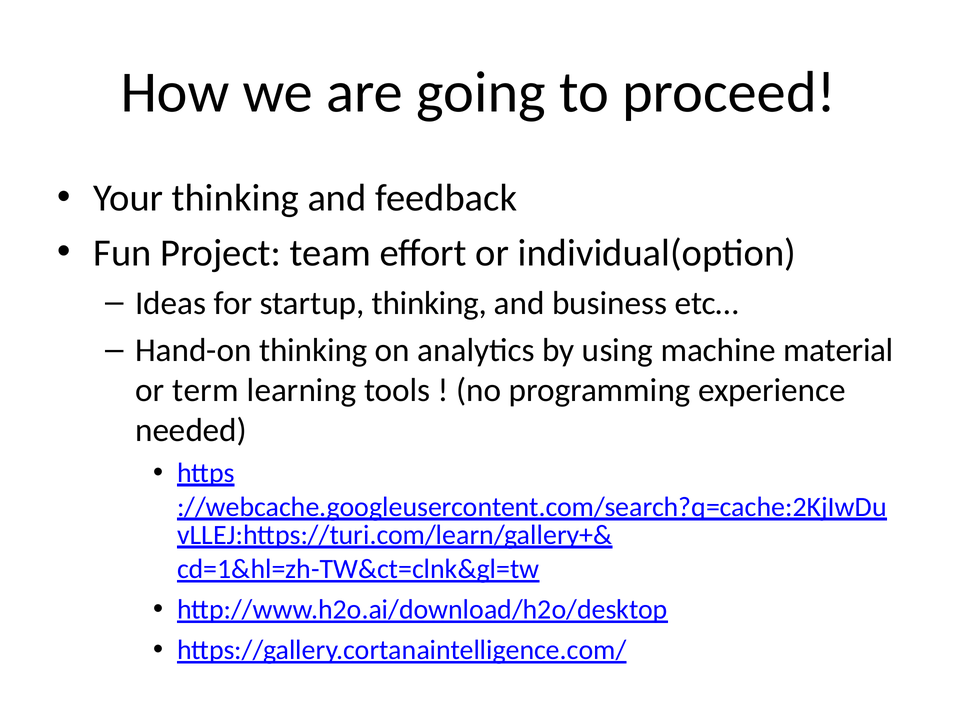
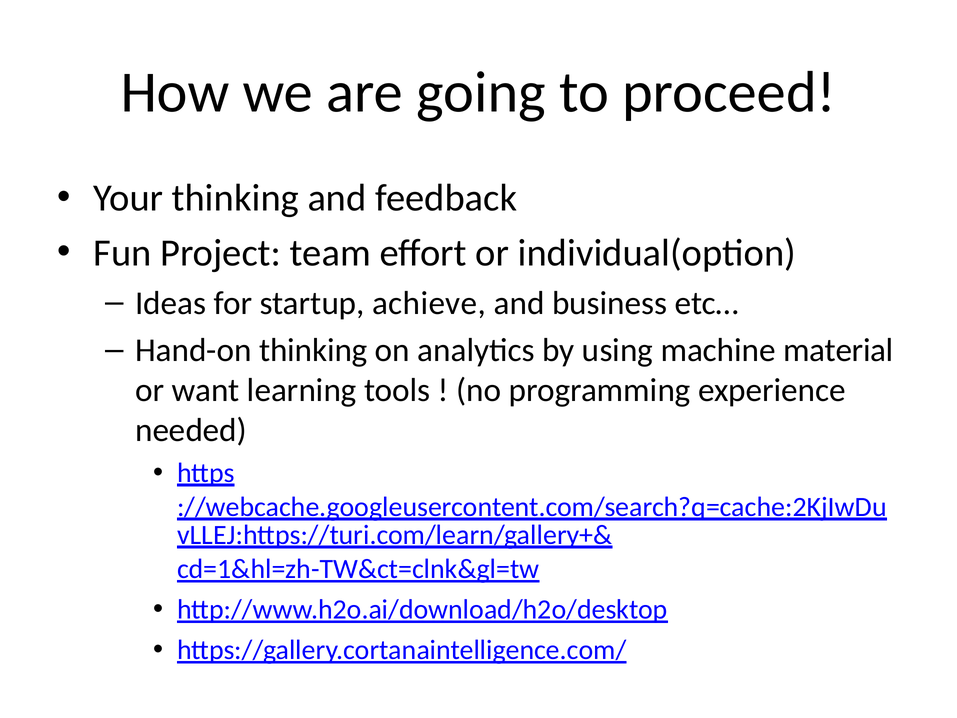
startup thinking: thinking -> achieve (429, 303)
term: term -> want (206, 390)
